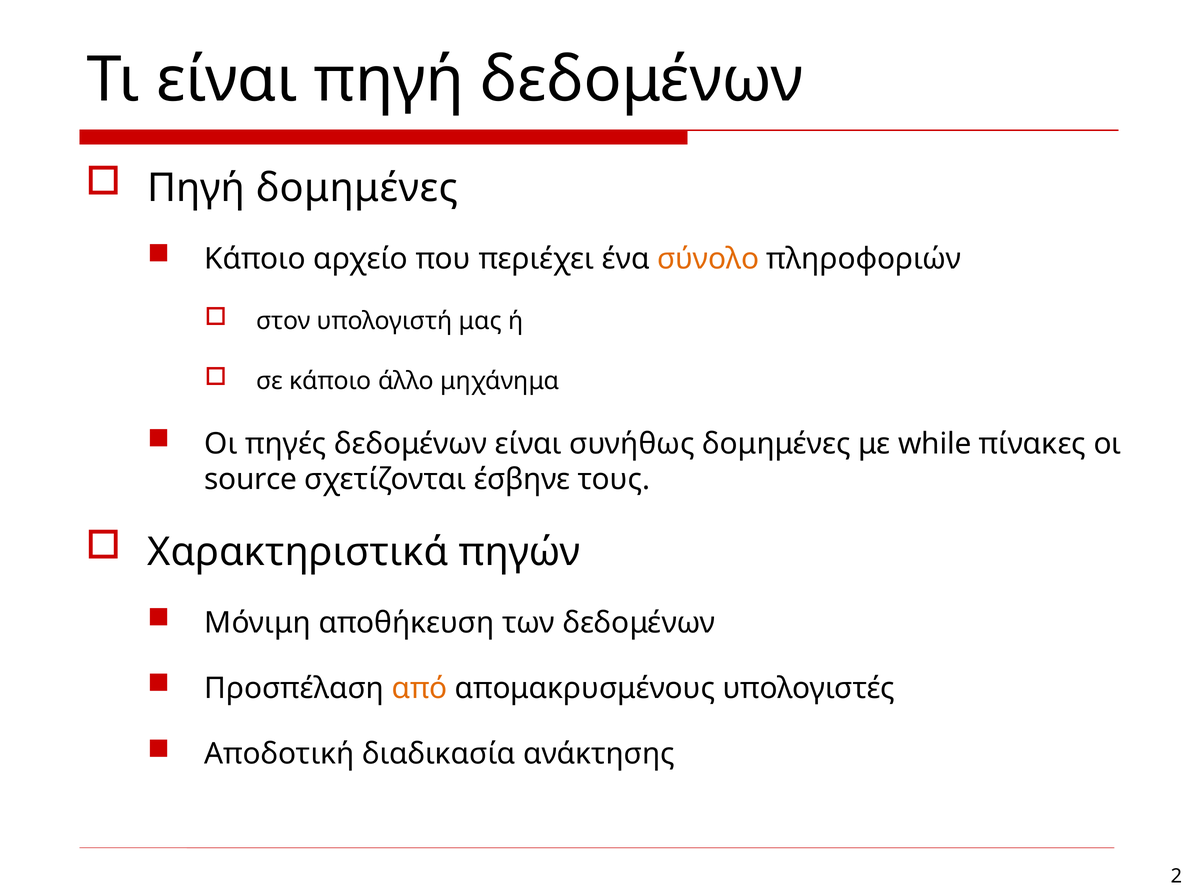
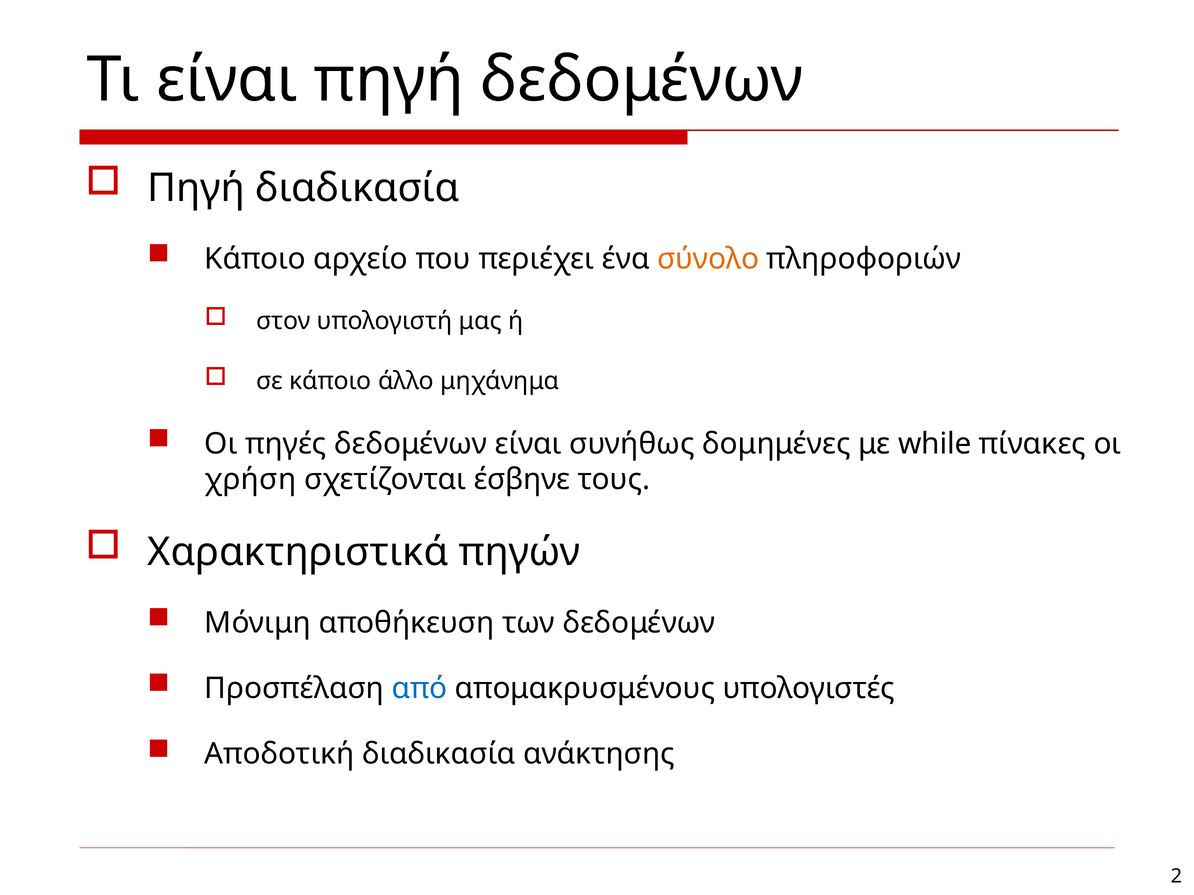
Πηγή δομημένες: δομημένες -> διαδικασία (357, 188)
source: source -> χρήση (250, 480)
από colour: orange -> blue (420, 689)
